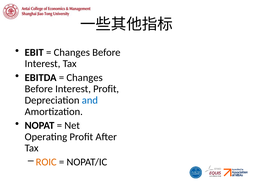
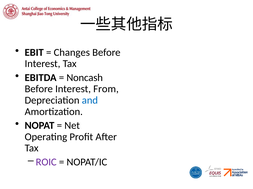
Changes: Changes -> Noncash (85, 78)
Interest Profit: Profit -> From (106, 89)
ROIC colour: orange -> purple (46, 163)
